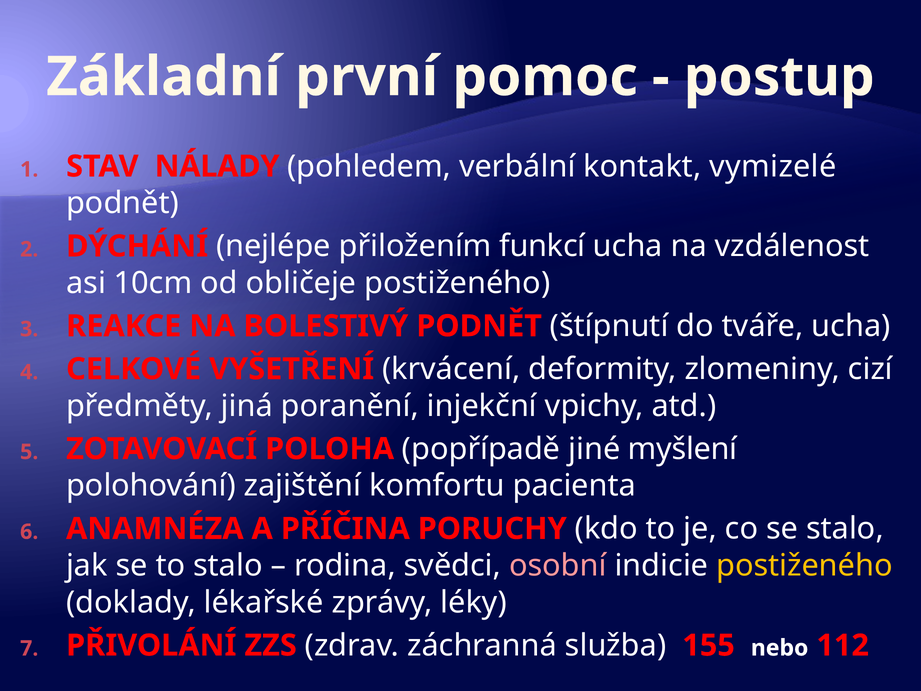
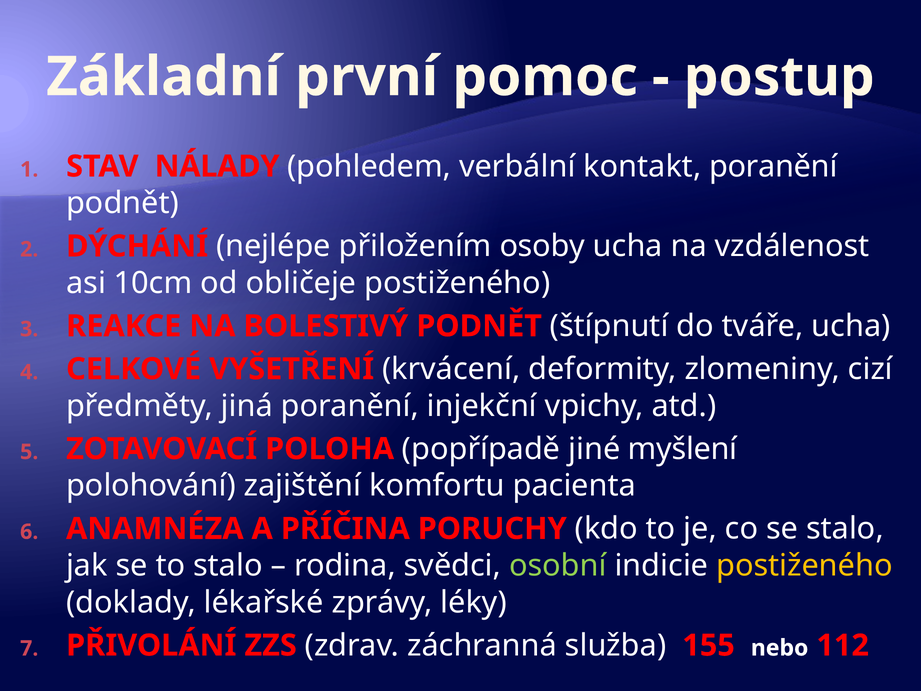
kontakt vymizelé: vymizelé -> poranění (773, 166)
funkcí: funkcí -> osoby (542, 246)
osobní colour: pink -> light green (558, 565)
